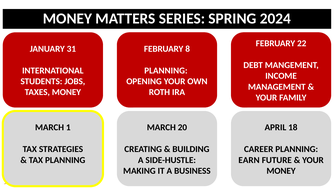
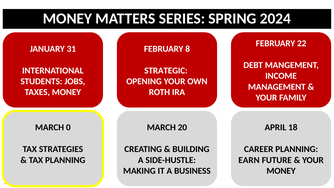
PLANNING: PLANNING -> STRATEGIC (166, 70)
1: 1 -> 0 (68, 127)
